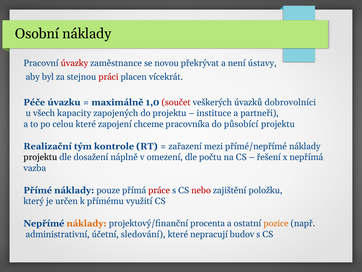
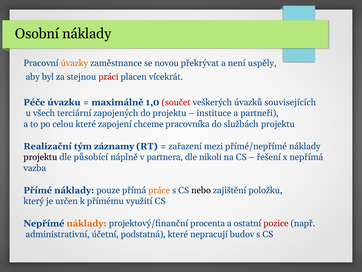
úvazky colour: red -> orange (74, 63)
ústavy: ústavy -> uspěly (262, 63)
dobrovolníci: dobrovolníci -> souvisejících (290, 102)
kapacity: kapacity -> terciární (74, 113)
působící: působící -> službách (241, 124)
kontrole: kontrole -> záznamy (114, 146)
dosažení: dosažení -> působící (91, 157)
omezení: omezení -> partnera (165, 157)
počtu: počtu -> nikoli (210, 157)
práce colour: red -> orange (159, 190)
nebo colour: red -> black (201, 190)
pozice colour: orange -> red (276, 223)
sledování: sledování -> podstatná (143, 234)
